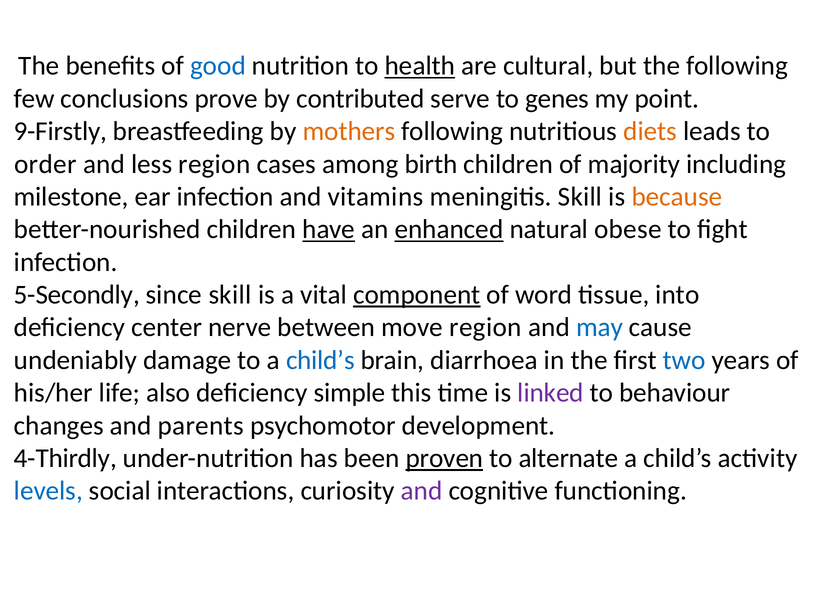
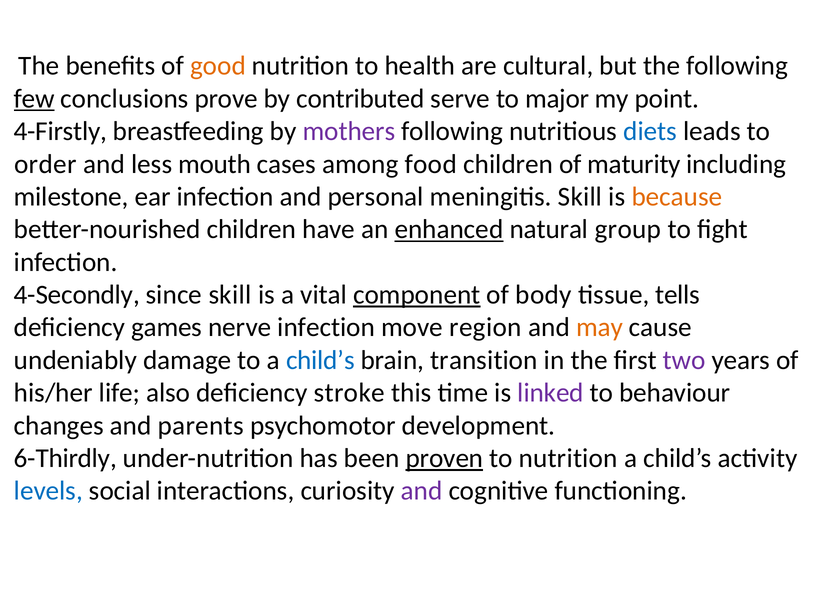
good colour: blue -> orange (218, 66)
health underline: present -> none (420, 66)
few underline: none -> present (34, 99)
genes: genes -> major (557, 99)
9-Firstly: 9-Firstly -> 4-Firstly (60, 131)
mothers colour: orange -> purple (349, 131)
diets colour: orange -> blue (650, 131)
less region: region -> mouth (215, 164)
birth: birth -> food (431, 164)
majority: majority -> maturity (634, 164)
vitamins: vitamins -> personal (376, 197)
have underline: present -> none (329, 229)
obese: obese -> group (628, 229)
5-Secondly: 5-Secondly -> 4-Secondly (77, 295)
word: word -> body (544, 295)
into: into -> tells (678, 295)
center: center -> games (167, 327)
nerve between: between -> infection (326, 327)
may colour: blue -> orange (600, 327)
diarrhoea: diarrhoea -> transition (484, 360)
two colour: blue -> purple (684, 360)
simple: simple -> stroke (349, 393)
4-Thirdly: 4-Thirdly -> 6-Thirdly (65, 458)
to alternate: alternate -> nutrition (568, 458)
